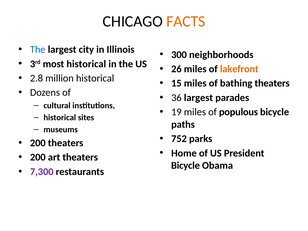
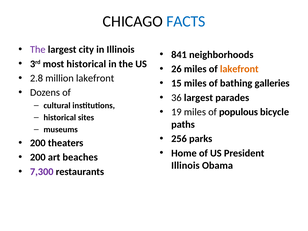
FACTS colour: orange -> blue (186, 21)
The colour: blue -> purple (38, 49)
300: 300 -> 841 (179, 55)
million historical: historical -> lakefront (95, 78)
bathing theaters: theaters -> galleries (272, 83)
752: 752 -> 256 (179, 139)
art theaters: theaters -> beaches (80, 157)
Bicycle: Bicycle -> Illinois (185, 165)
